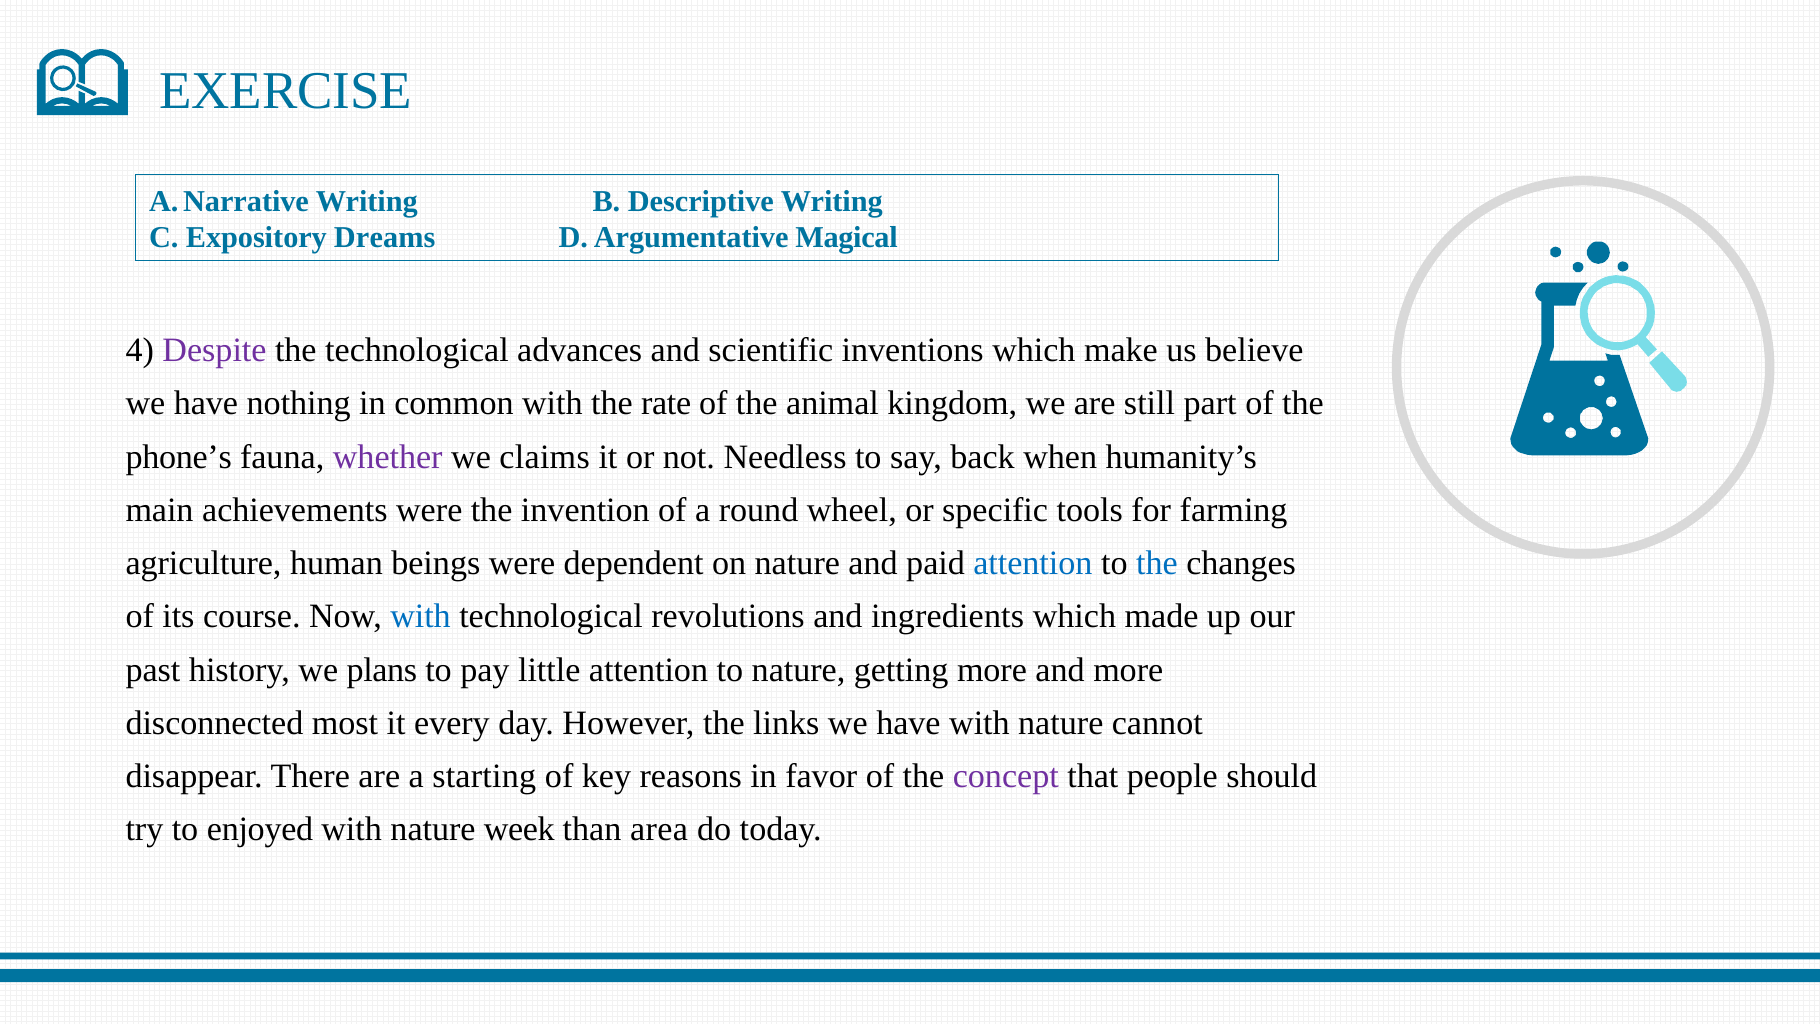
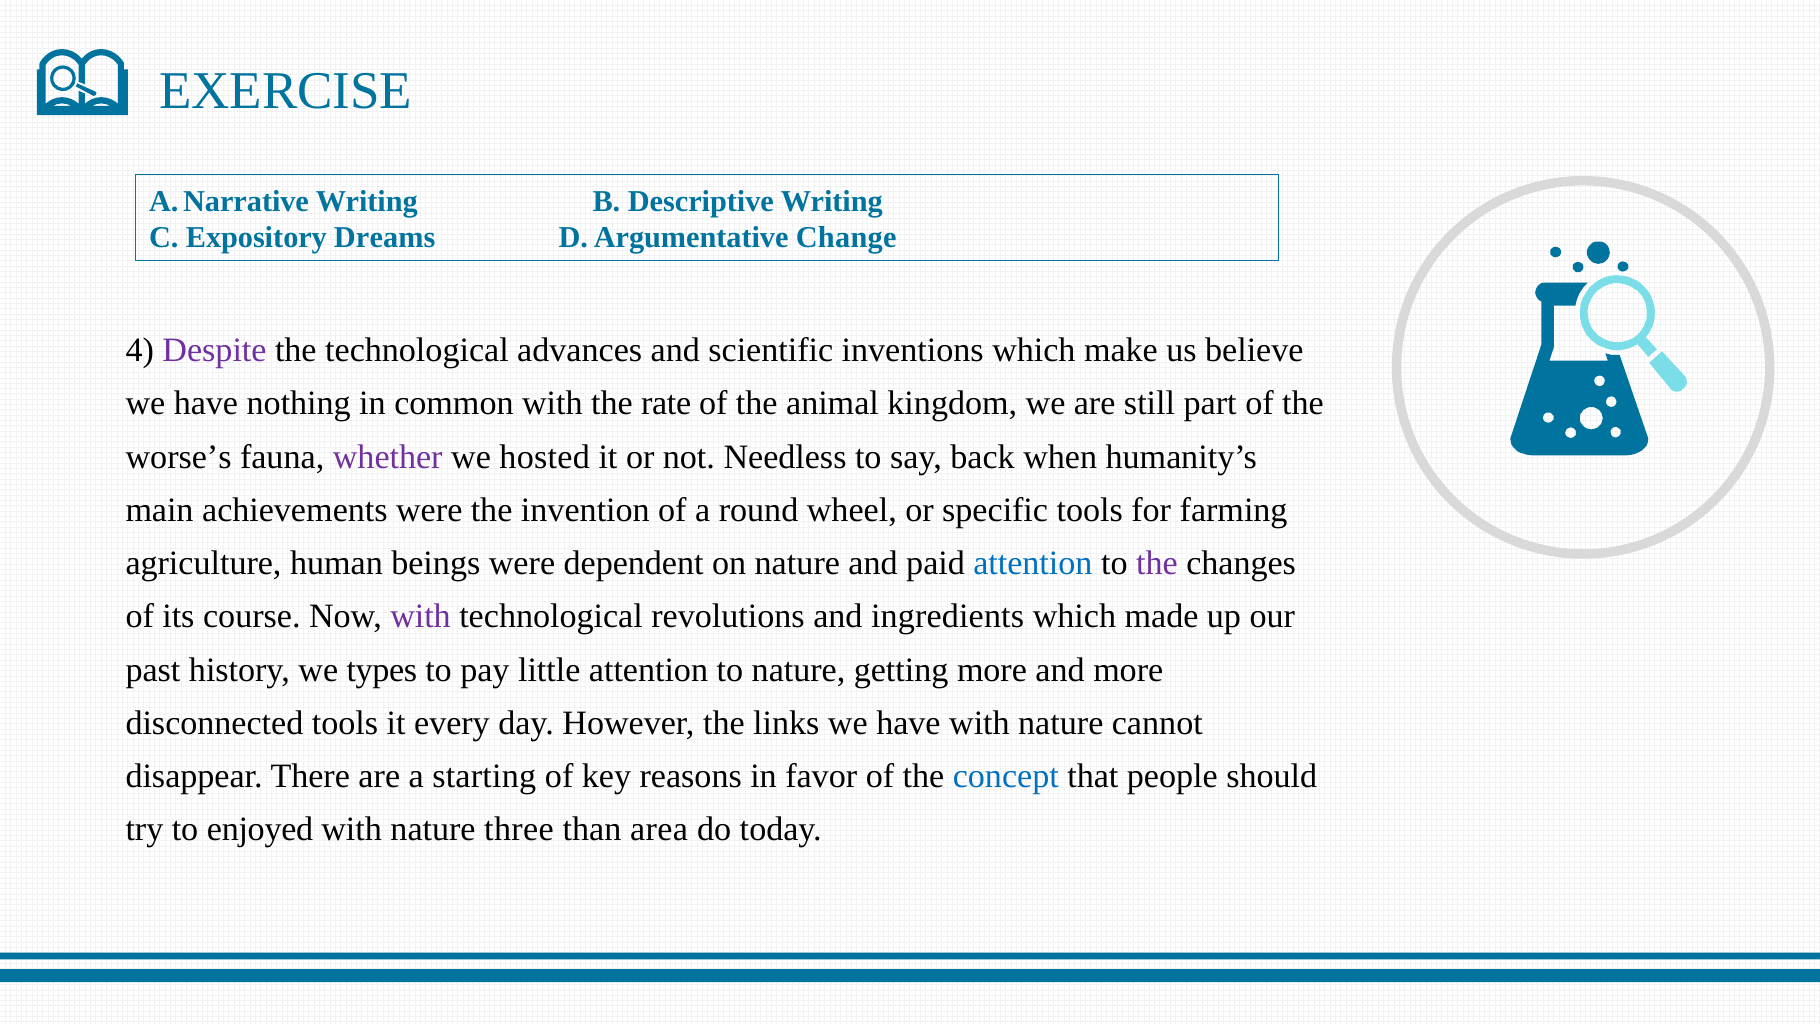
Magical: Magical -> Change (846, 237)
phone’s: phone’s -> worse’s (179, 457)
claims: claims -> hosted (545, 457)
the colour: blue -> purple (1157, 563)
with colour: blue -> purple (421, 616)
plans: plans -> types (382, 670)
disconnected most: most -> tools (345, 723)
concept colour: purple -> blue (1006, 776)
week: week -> three (519, 829)
